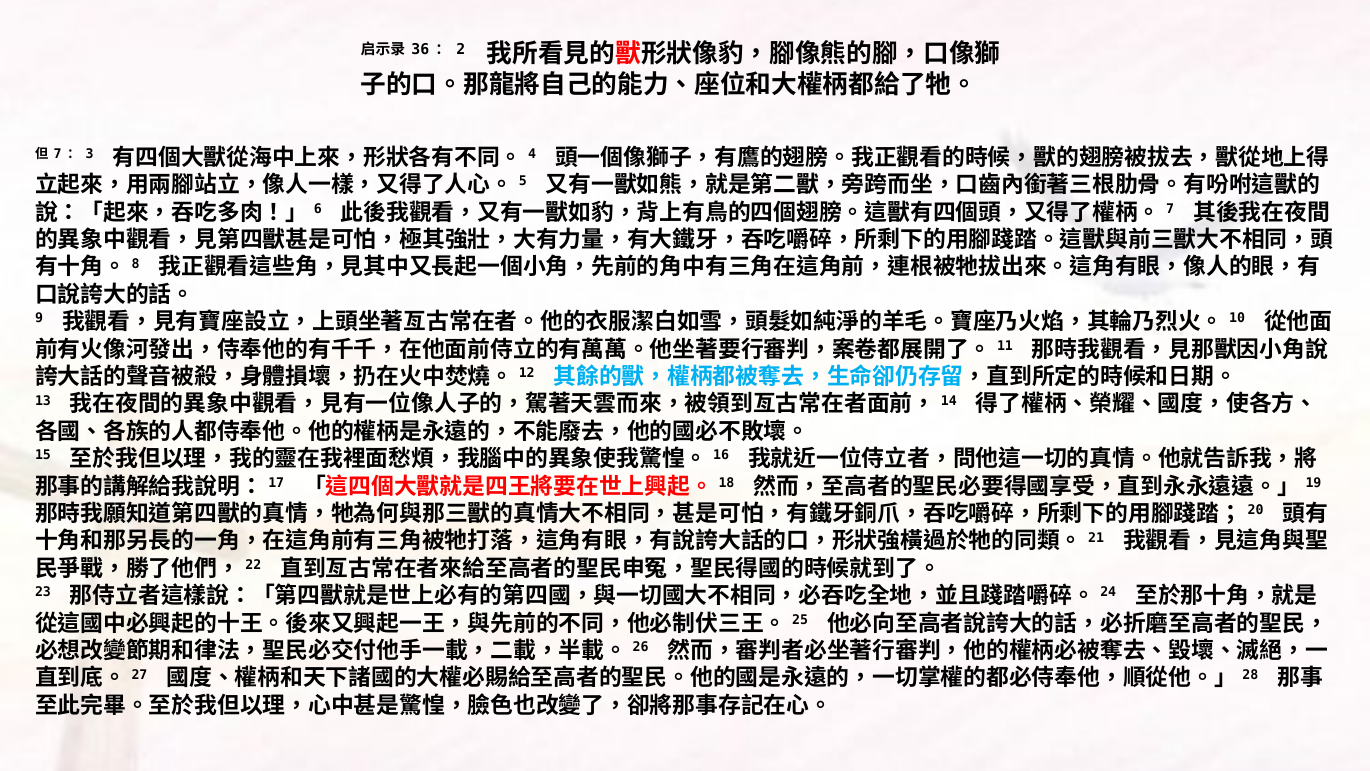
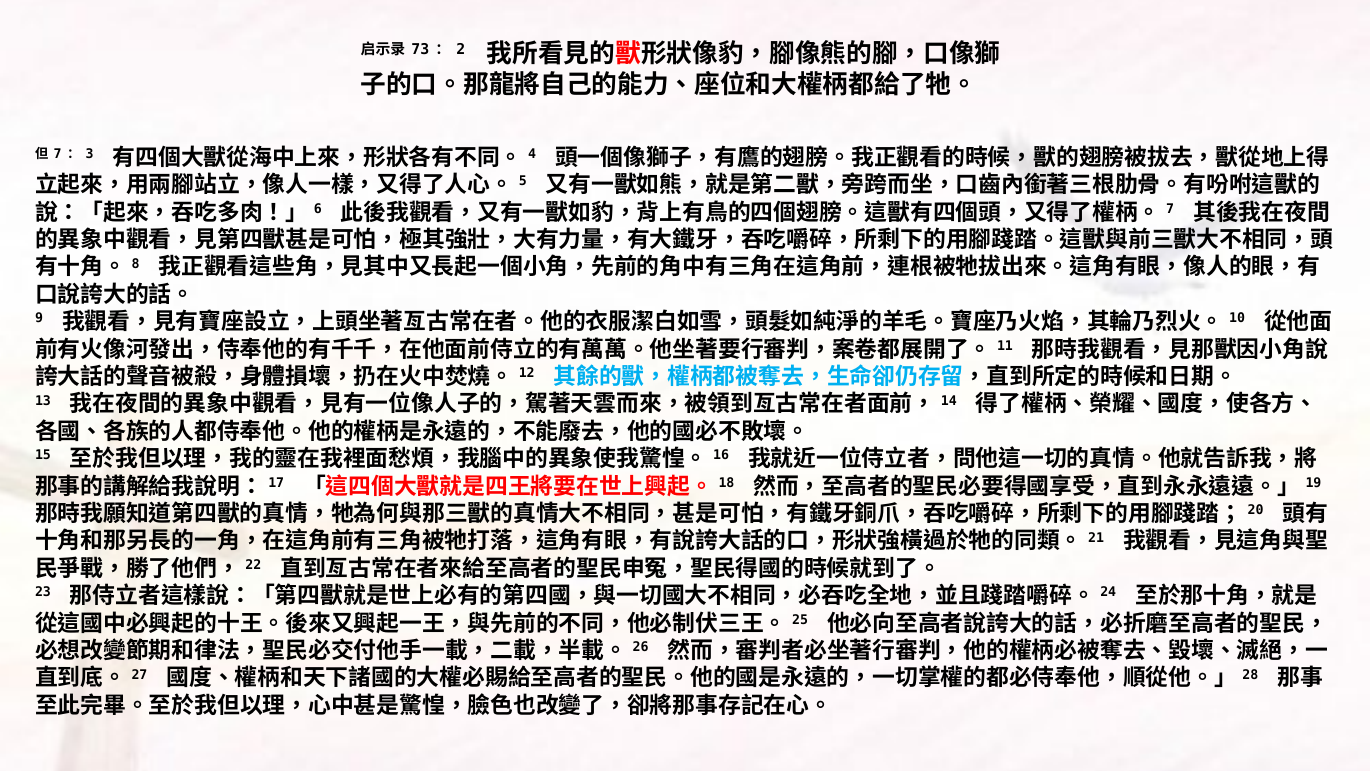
36: 36 -> 73 (420, 50)
